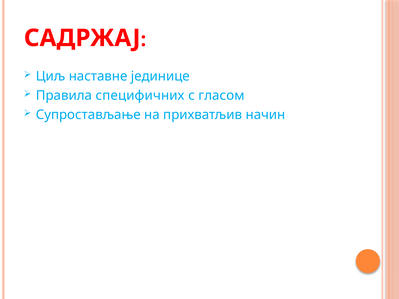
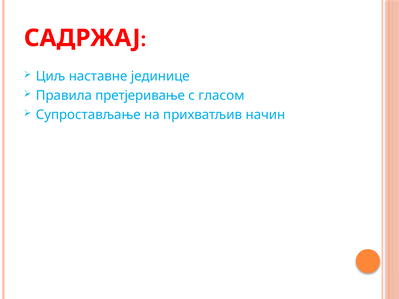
специфичних: специфичних -> претјеривање (140, 96)
